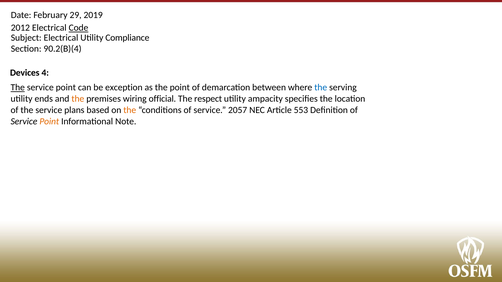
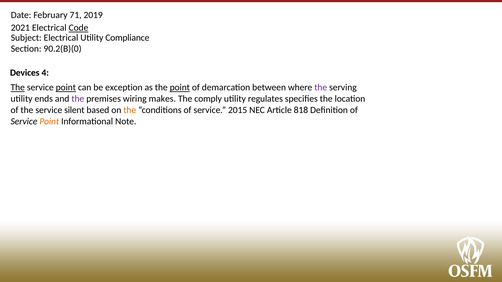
29: 29 -> 71 (76, 15)
2012: 2012 -> 2021 (20, 28)
90.2(B)(4: 90.2(B)(4 -> 90.2(B)(0 (63, 49)
point underline: none -> present (66, 88)
point underline: none -> present (180, 88)
the colour: blue -> purple (321, 88)
the colour: orange -> purple (78, 99)
official: official -> makes (162, 99)
respect: respect -> comply (208, 99)
ampacity: ampacity -> regulates (265, 99)
plans: plans -> silent (74, 110)
2057: 2057 -> 2015 (238, 110)
553: 553 -> 818 (301, 110)
